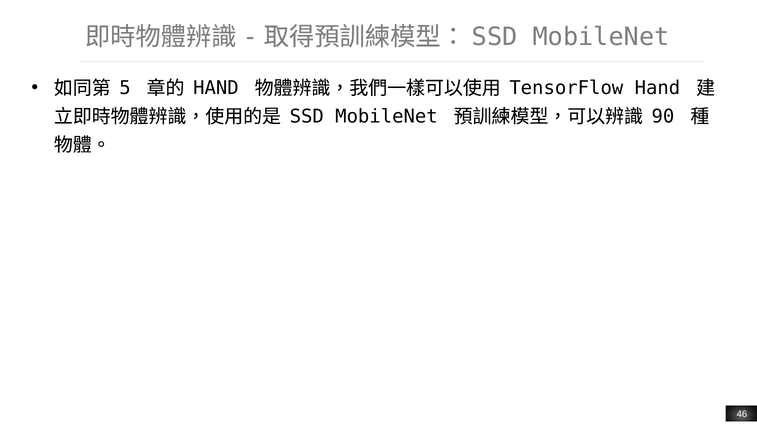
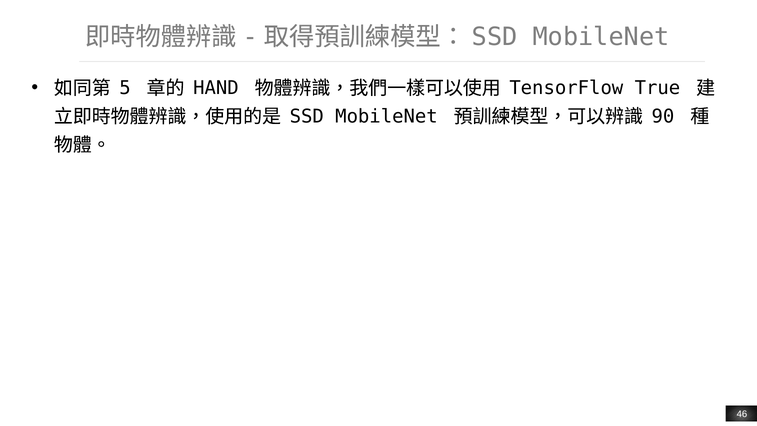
TensorFlow Hand: Hand -> True (657, 88)
